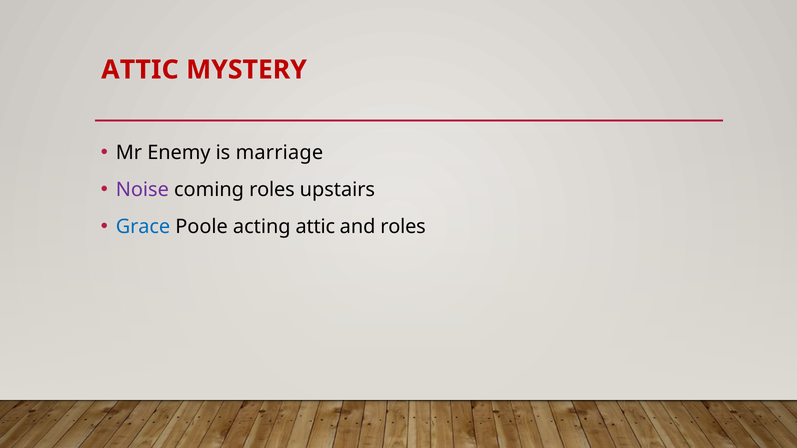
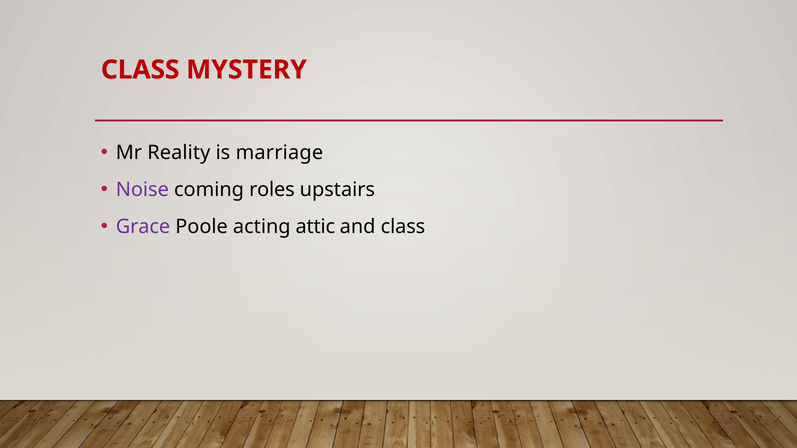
ATTIC: ATTIC -> CLASS (140, 70)
Enemy: Enemy -> Reality (179, 153)
Grace colour: blue -> purple (143, 227)
and roles: roles -> class (403, 227)
